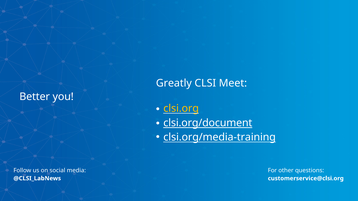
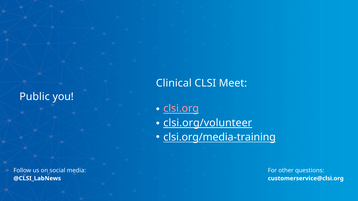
Greatly: Greatly -> Clinical (174, 83)
Better: Better -> Public (35, 97)
clsi.org colour: yellow -> pink (181, 109)
clsi.org/document: clsi.org/document -> clsi.org/volunteer (208, 123)
